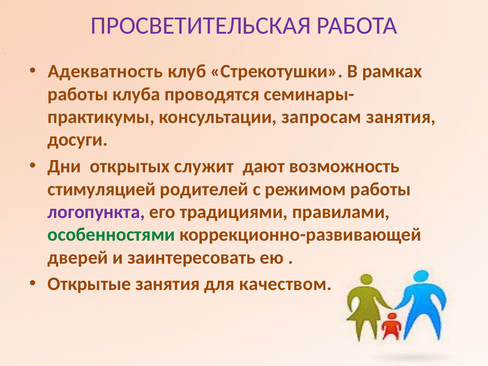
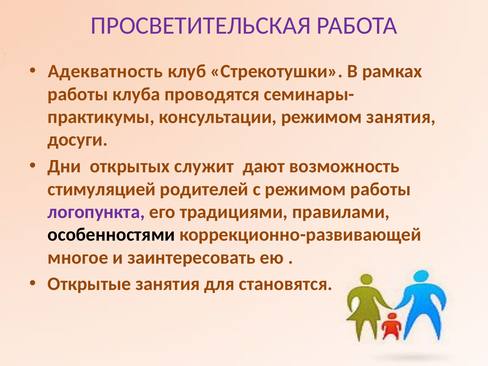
консультации запросам: запросам -> режимом (322, 117)
особенностями colour: green -> black (111, 235)
дверей: дверей -> многое (78, 257)
качеством: качеством -> становятся (286, 284)
